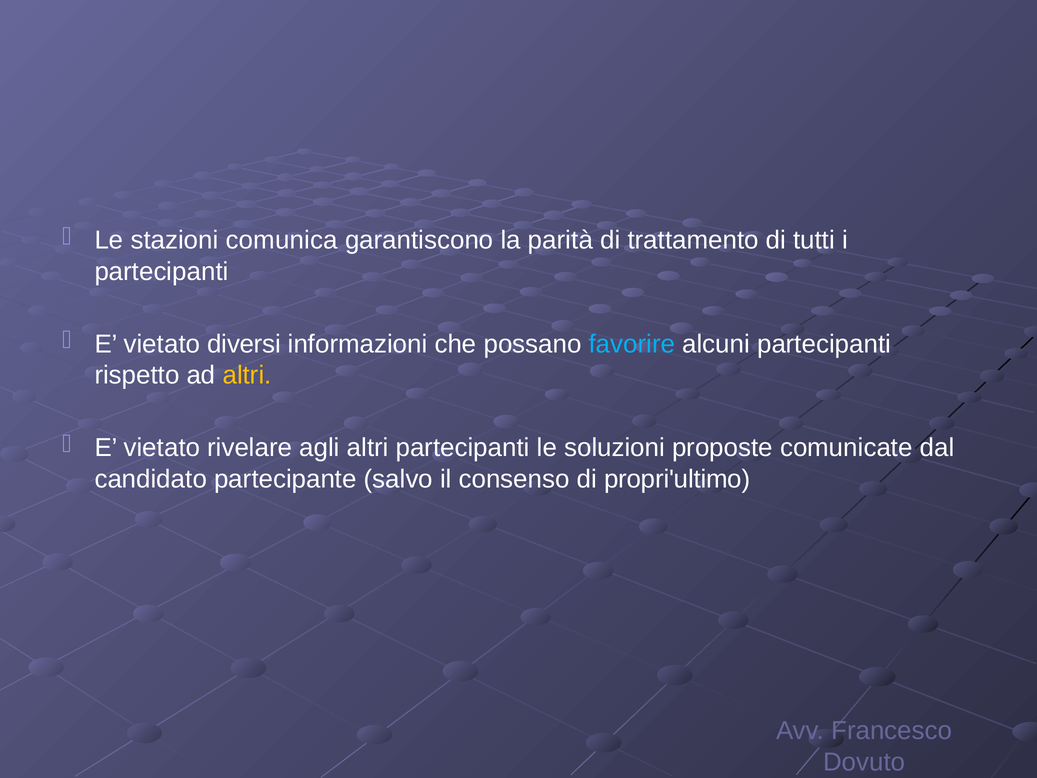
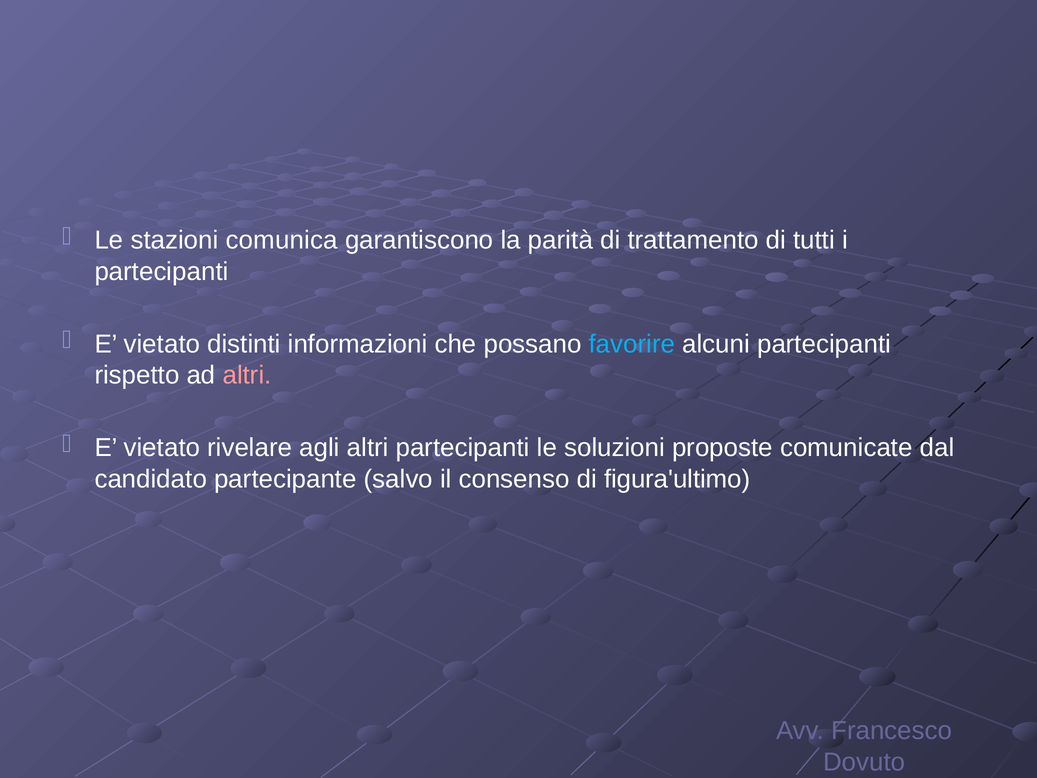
diversi: diversi -> distinti (244, 344)
altri colour: yellow -> pink (247, 375)
propri'ultimo: propri'ultimo -> figura'ultimo (677, 479)
